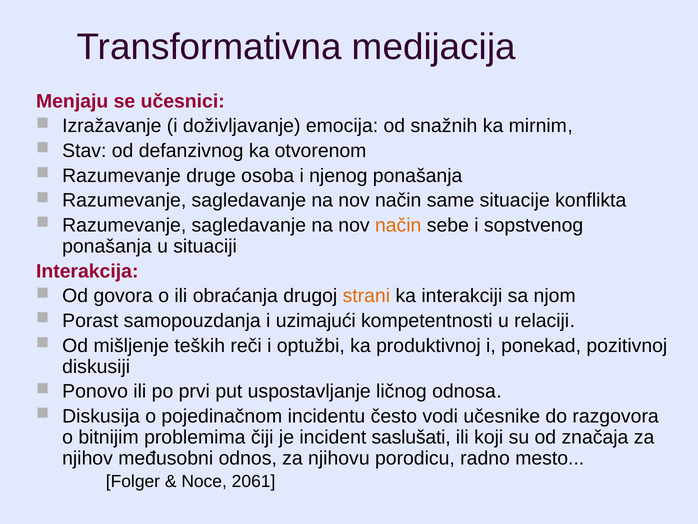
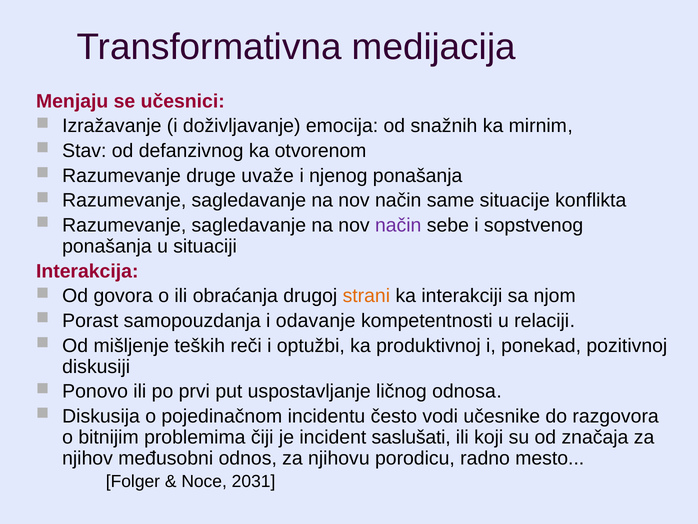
osoba: osoba -> uvaže (268, 176)
način colour: orange -> purple (398, 225)
uzimajući: uzimajući -> odavanje (316, 321)
2061: 2061 -> 2031 (254, 481)
